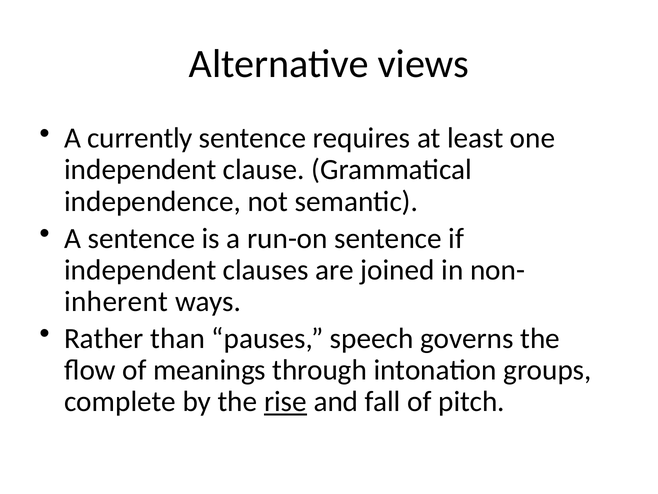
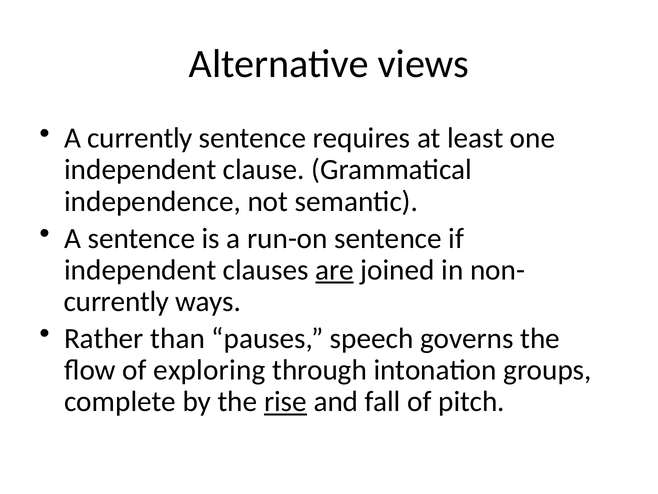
are underline: none -> present (335, 270)
inherent: inherent -> currently (117, 301)
meanings: meanings -> exploring (209, 370)
